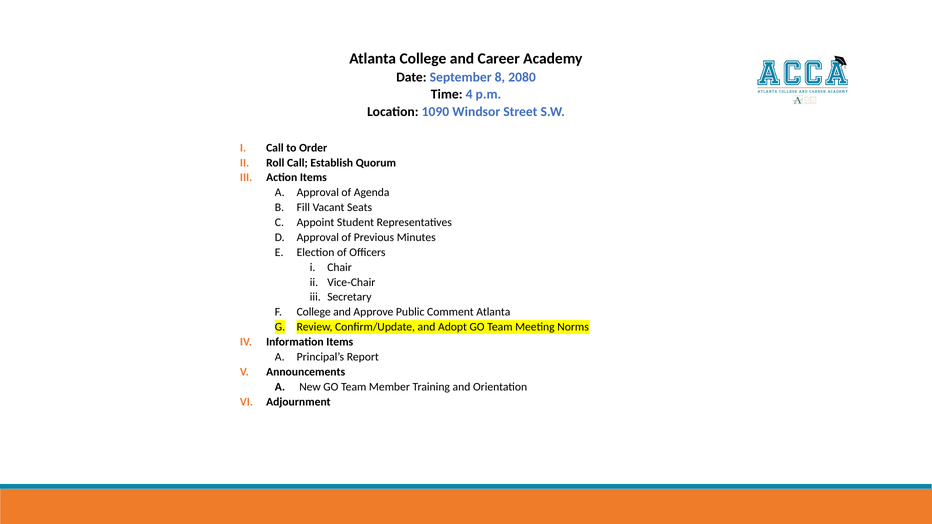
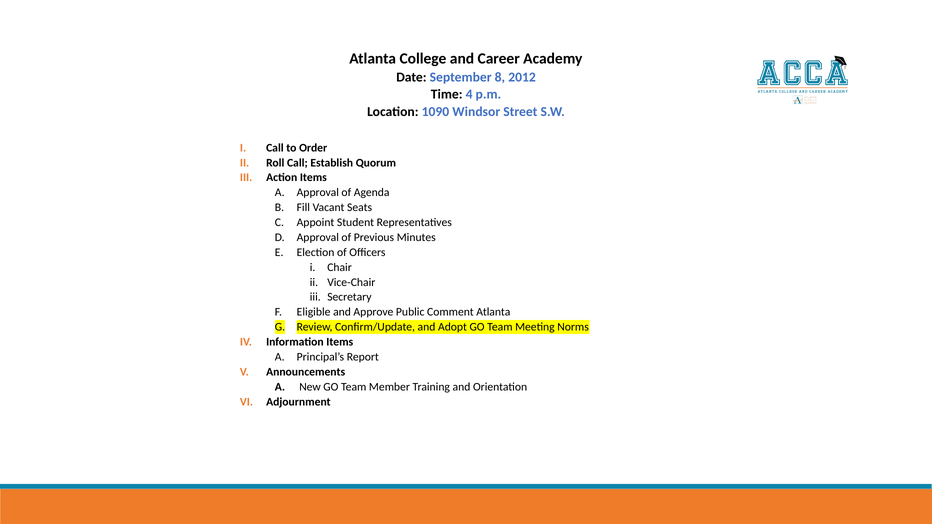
2080: 2080 -> 2012 (522, 77)
College: College -> Eligible (314, 312)
